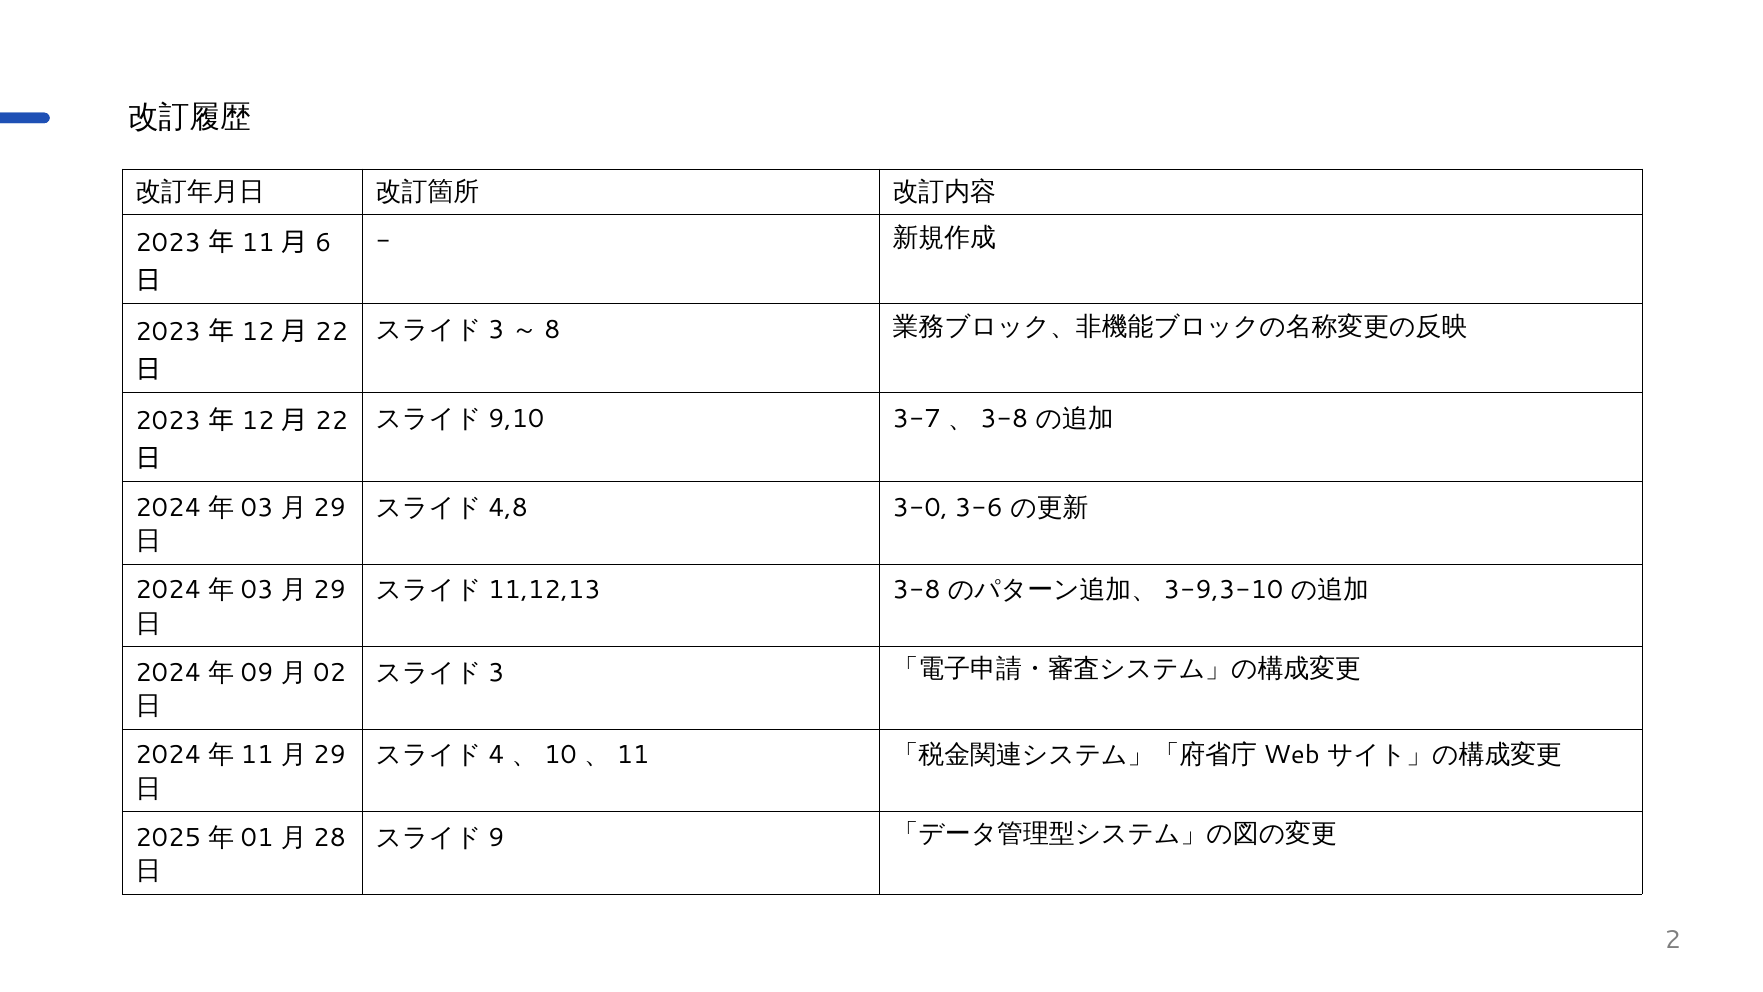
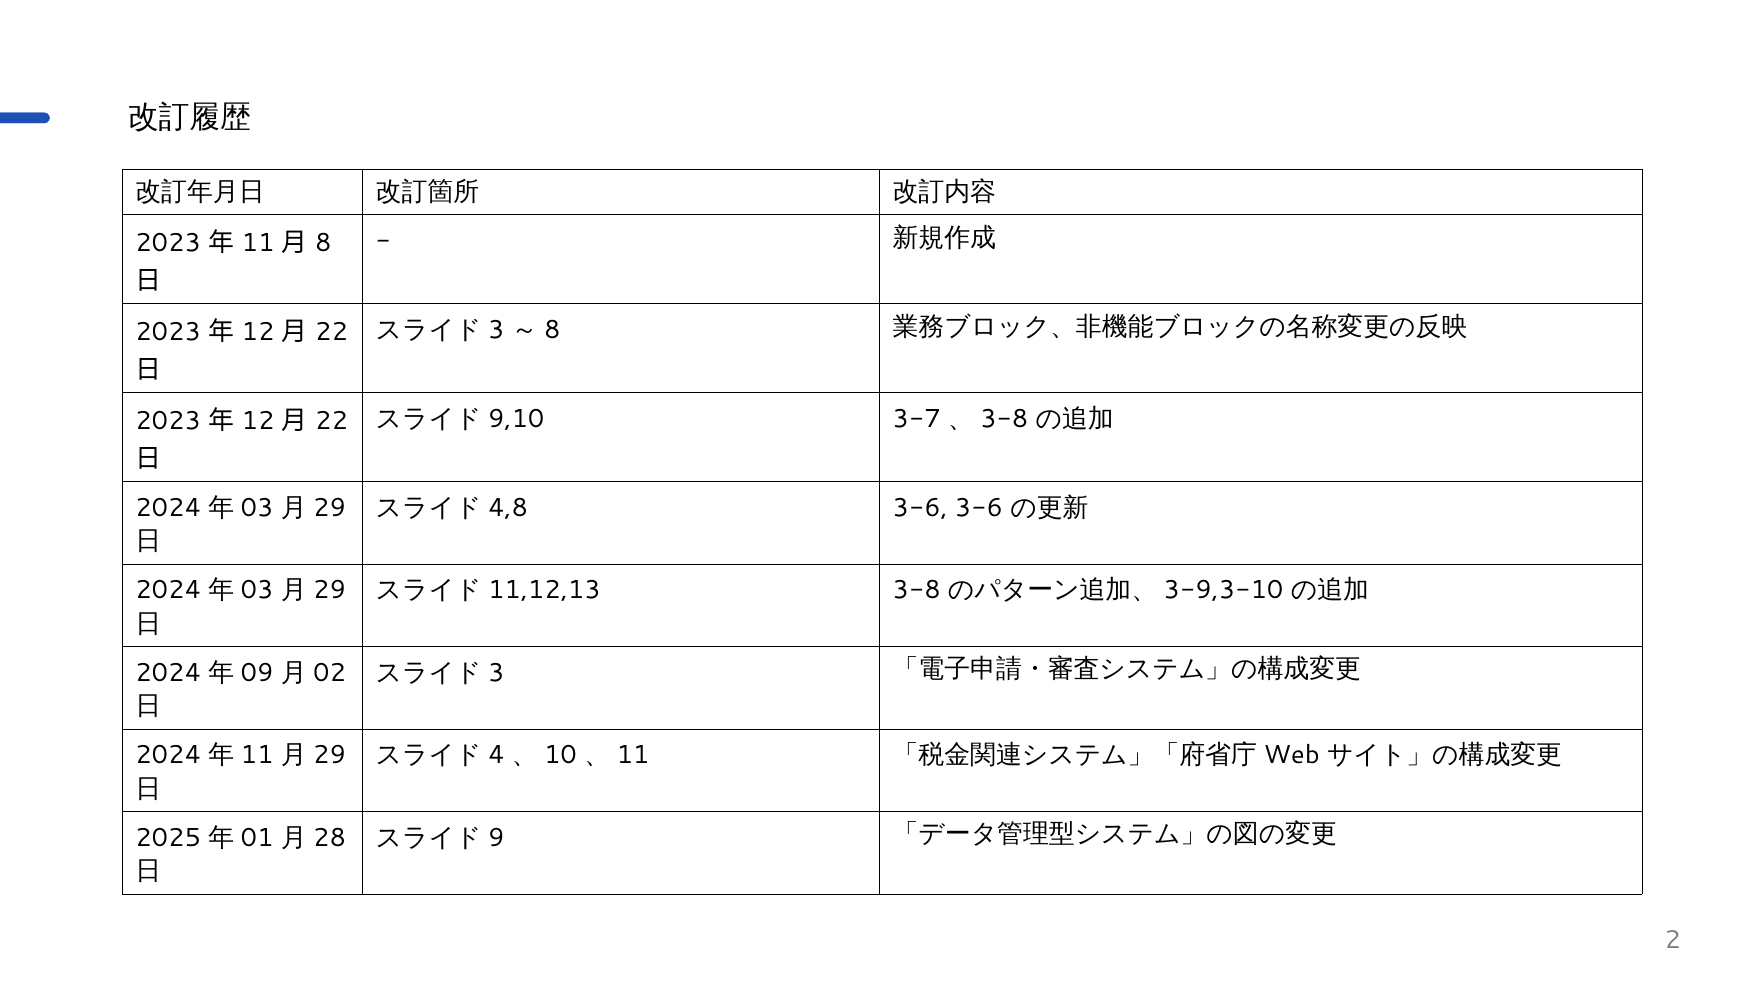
6: 6 -> 8 (323, 243)
3-0: 3-0 -> 3-6 (920, 508)
